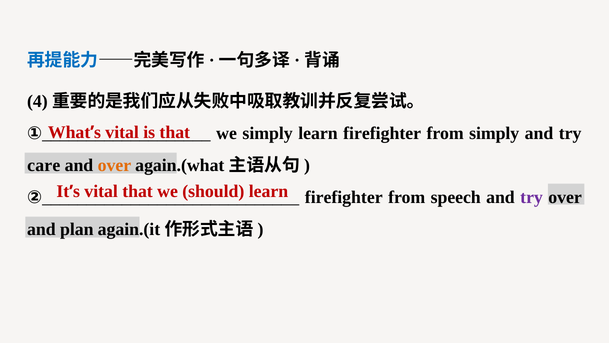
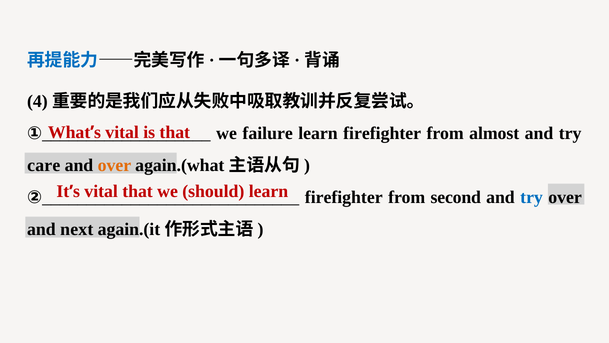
we simply: simply -> failure (268, 133)
from simply: simply -> almost (494, 133)
speech: speech -> second (456, 197)
try colour: purple -> blue (532, 197)
plan: plan -> next (77, 229)
